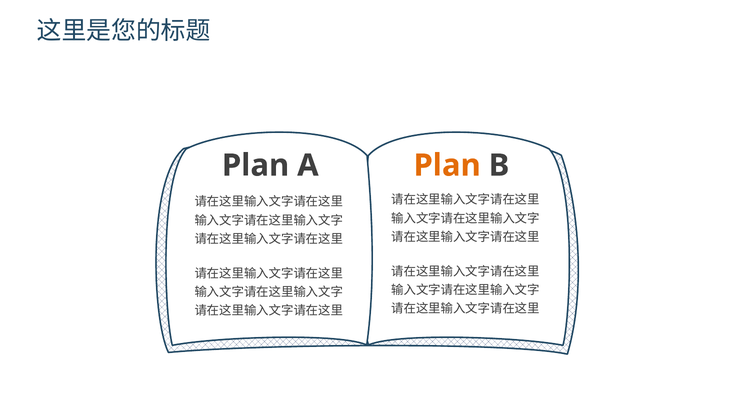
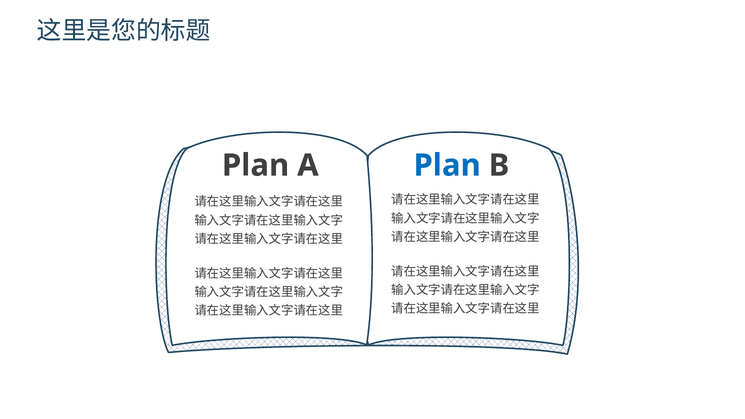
Plan colour: orange -> blue (447, 165)
